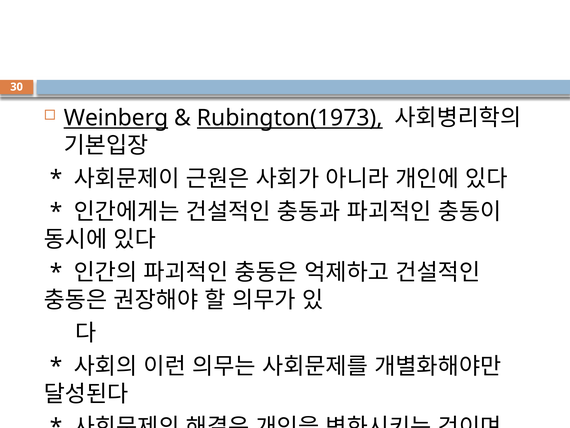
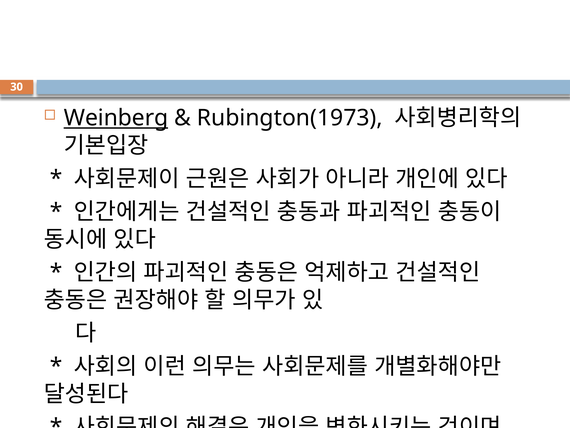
Rubington(1973 underline: present -> none (290, 118)
